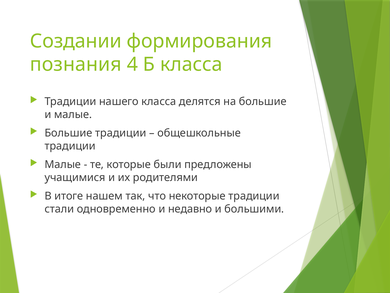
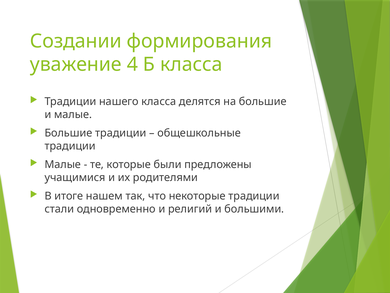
познания: познания -> уважение (76, 64)
недавно: недавно -> религий (190, 209)
